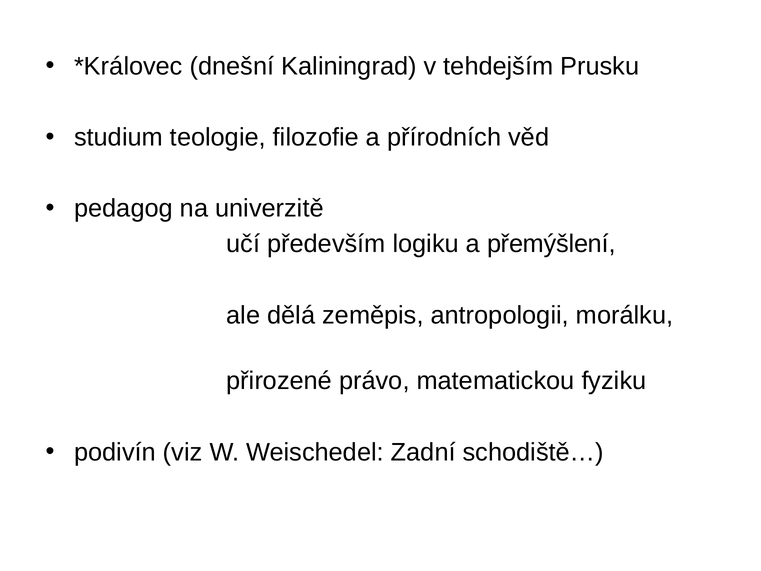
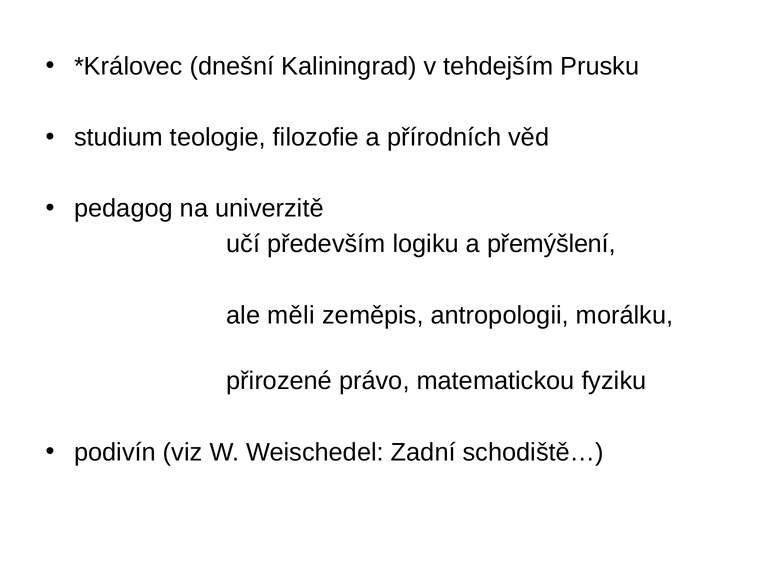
dělá: dělá -> měli (291, 315)
